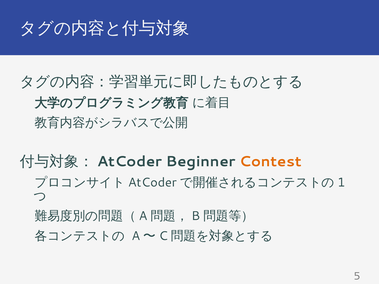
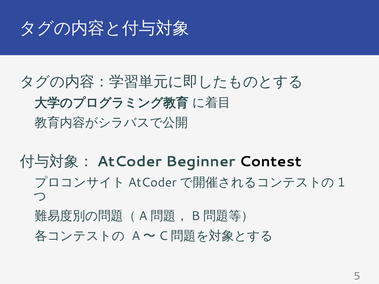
Contest colour: orange -> black (270, 162)
